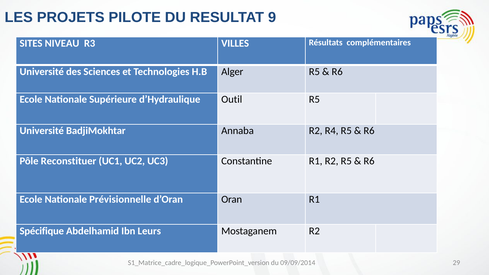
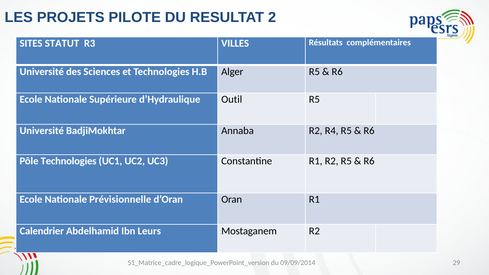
9: 9 -> 2 (272, 17)
NIVEAU: NIVEAU -> STATUT (62, 44)
Pôle Reconstituer: Reconstituer -> Technologies (69, 161)
Spécifique: Spécifique -> Calendrier (42, 231)
